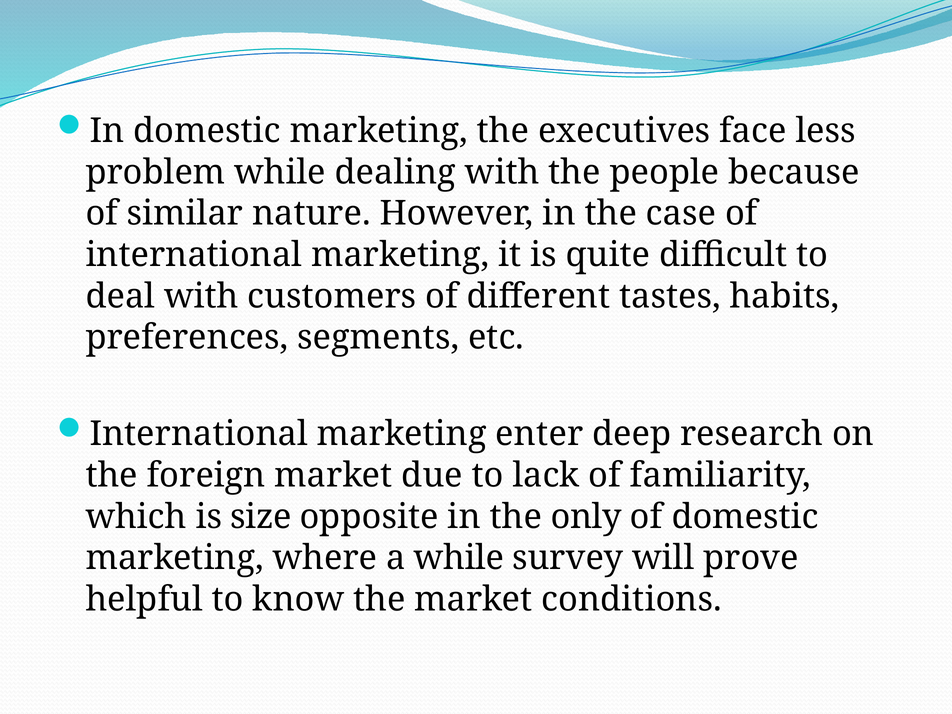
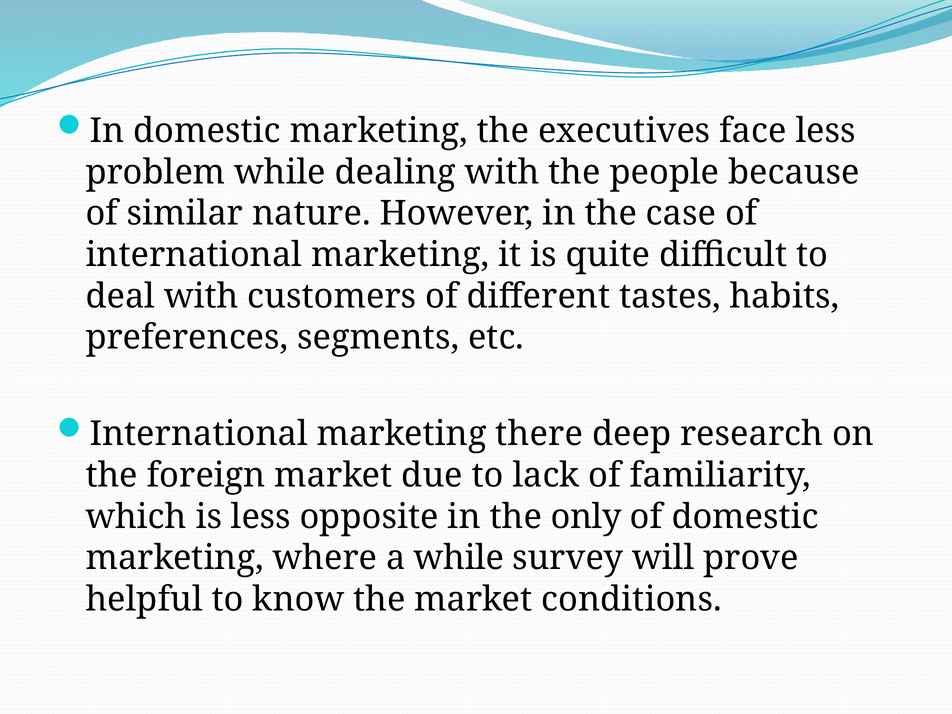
enter: enter -> there (539, 434)
is size: size -> less (261, 517)
